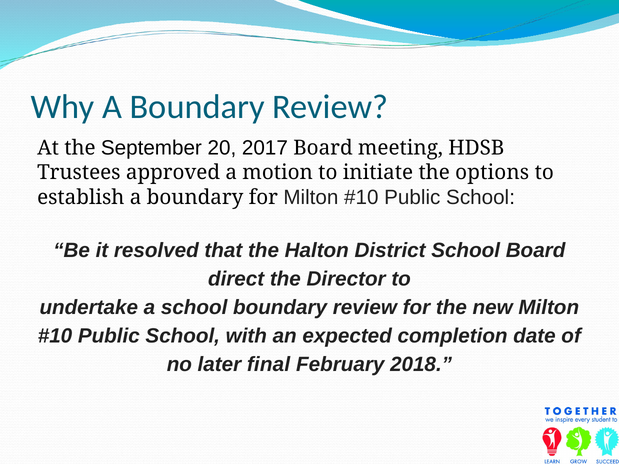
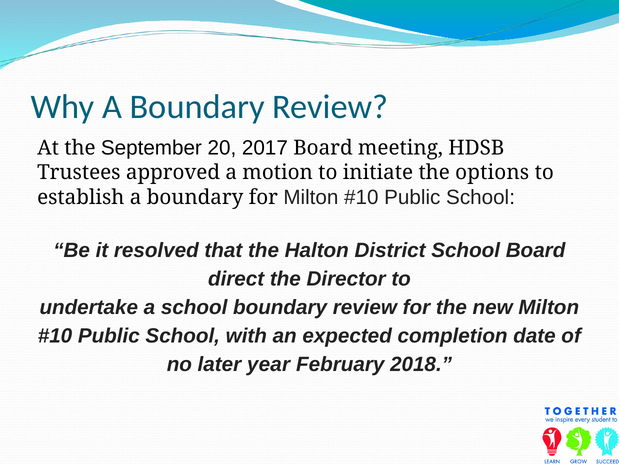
final: final -> year (269, 365)
